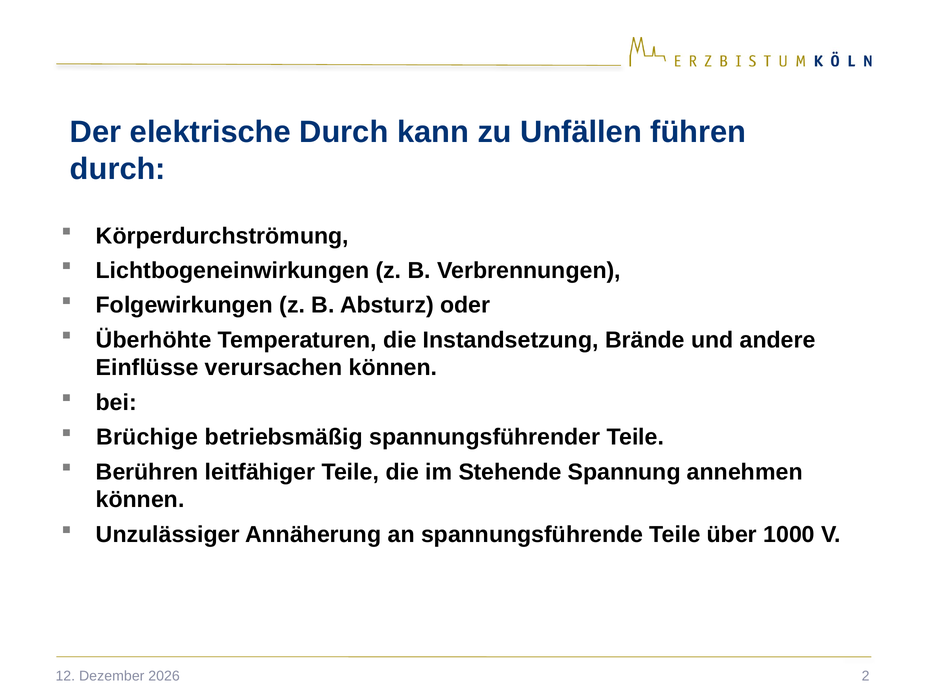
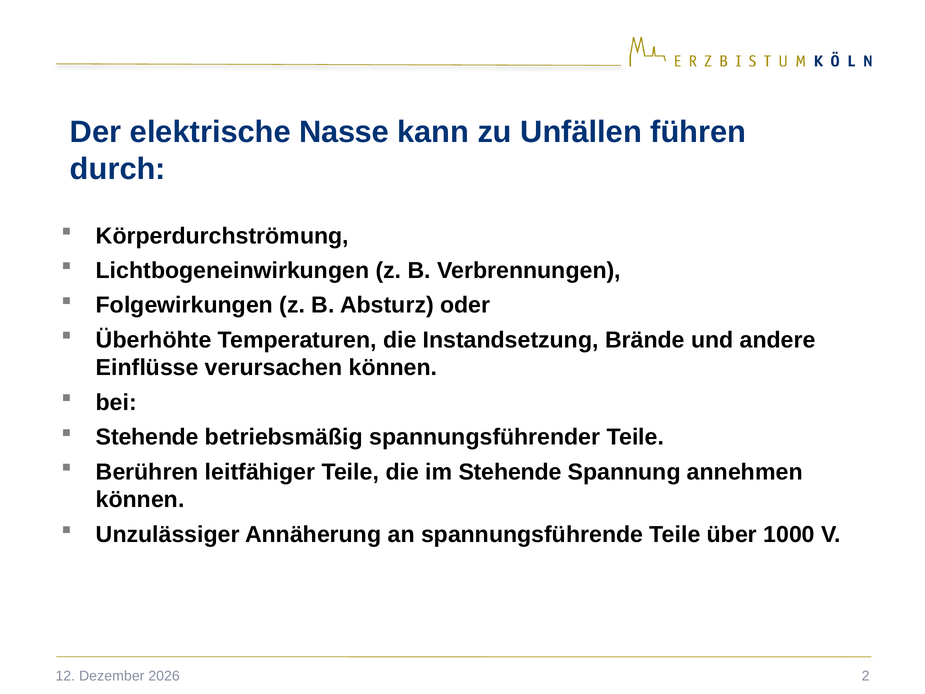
elektrische Durch: Durch -> Nasse (344, 132)
Brüchige: Brüchige -> Stehende (147, 437)
